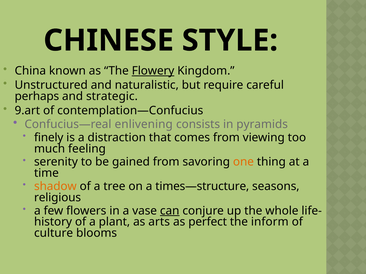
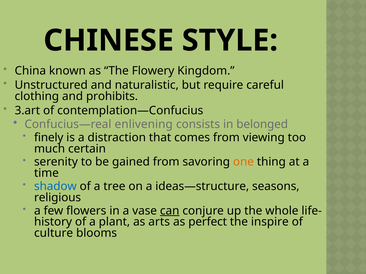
Flowery underline: present -> none (153, 71)
perhaps: perhaps -> clothing (37, 96)
strategic: strategic -> prohibits (112, 96)
9.art: 9.art -> 3.art (27, 111)
pyramids: pyramids -> belonged (262, 124)
feeling: feeling -> certain (87, 149)
shadow colour: orange -> blue (55, 187)
times—structure: times—structure -> ideas—structure (202, 187)
inform: inform -> inspire (270, 222)
